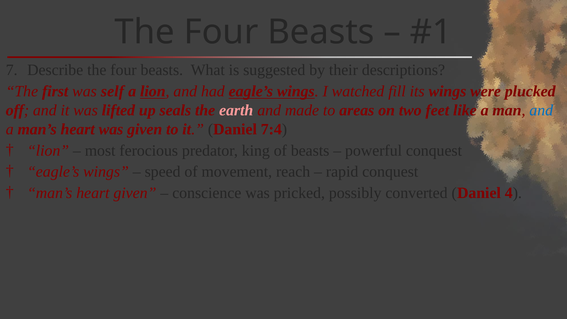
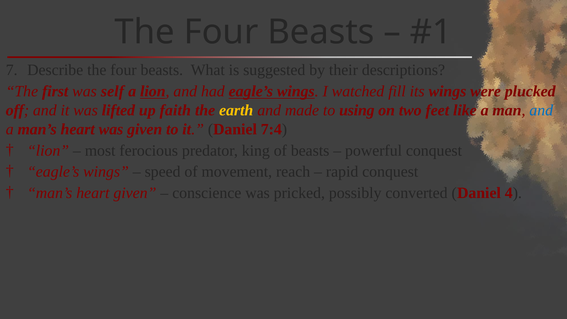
seals: seals -> faith (175, 110)
earth colour: pink -> yellow (236, 110)
areas: areas -> using (357, 110)
